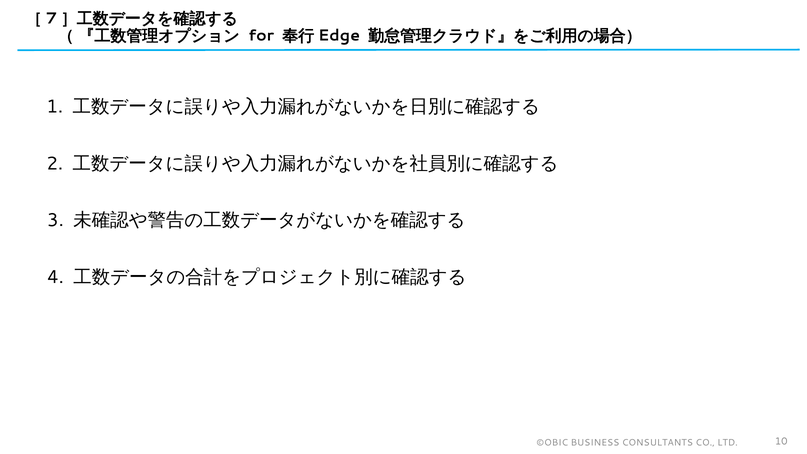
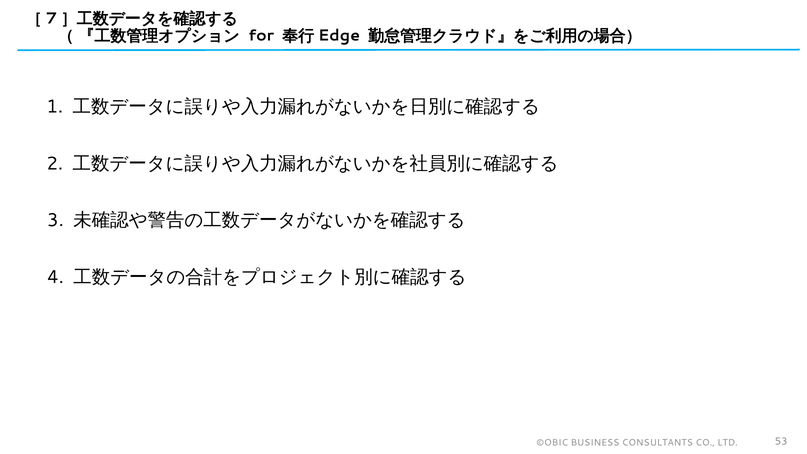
10: 10 -> 53 (781, 441)
